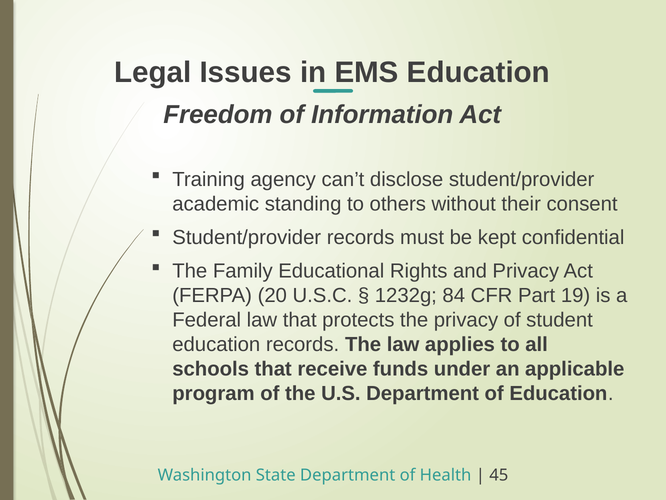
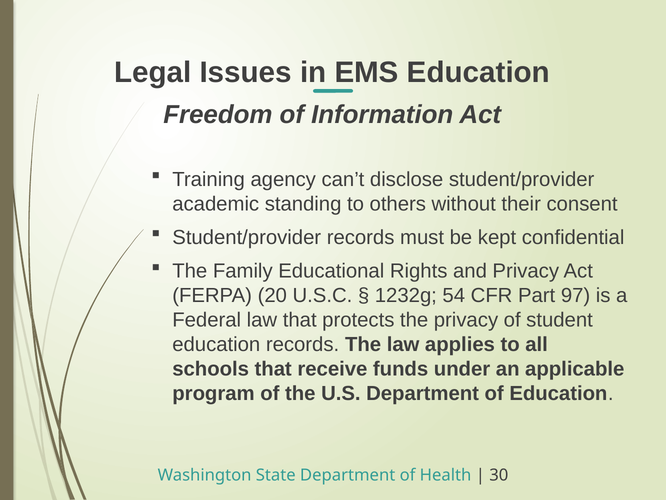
84: 84 -> 54 (454, 295)
19: 19 -> 97 (576, 295)
45: 45 -> 30 (499, 475)
